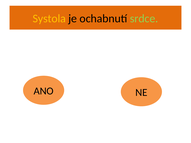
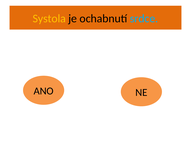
srdce colour: light green -> light blue (144, 18)
